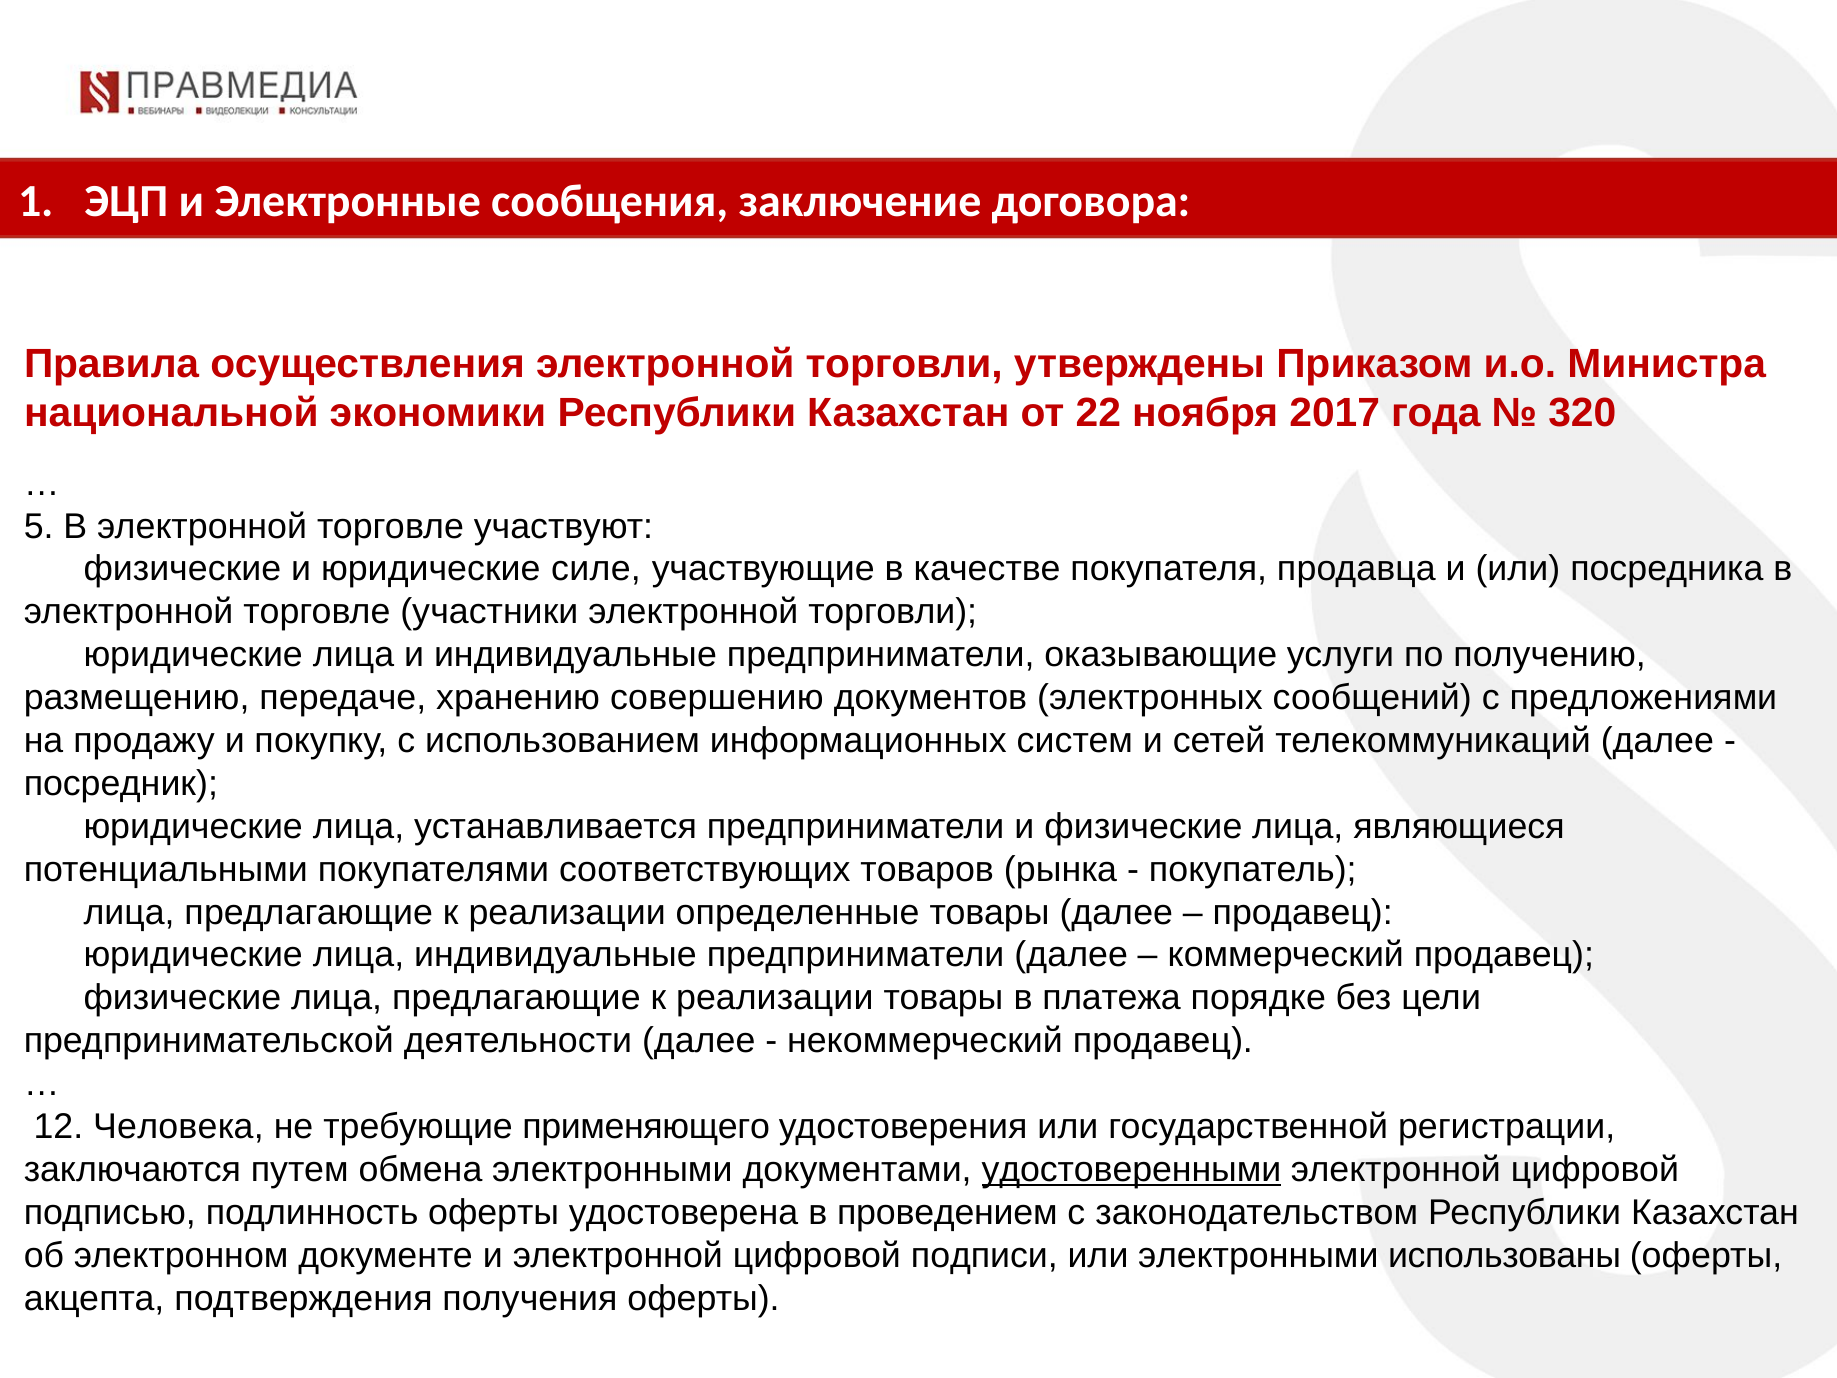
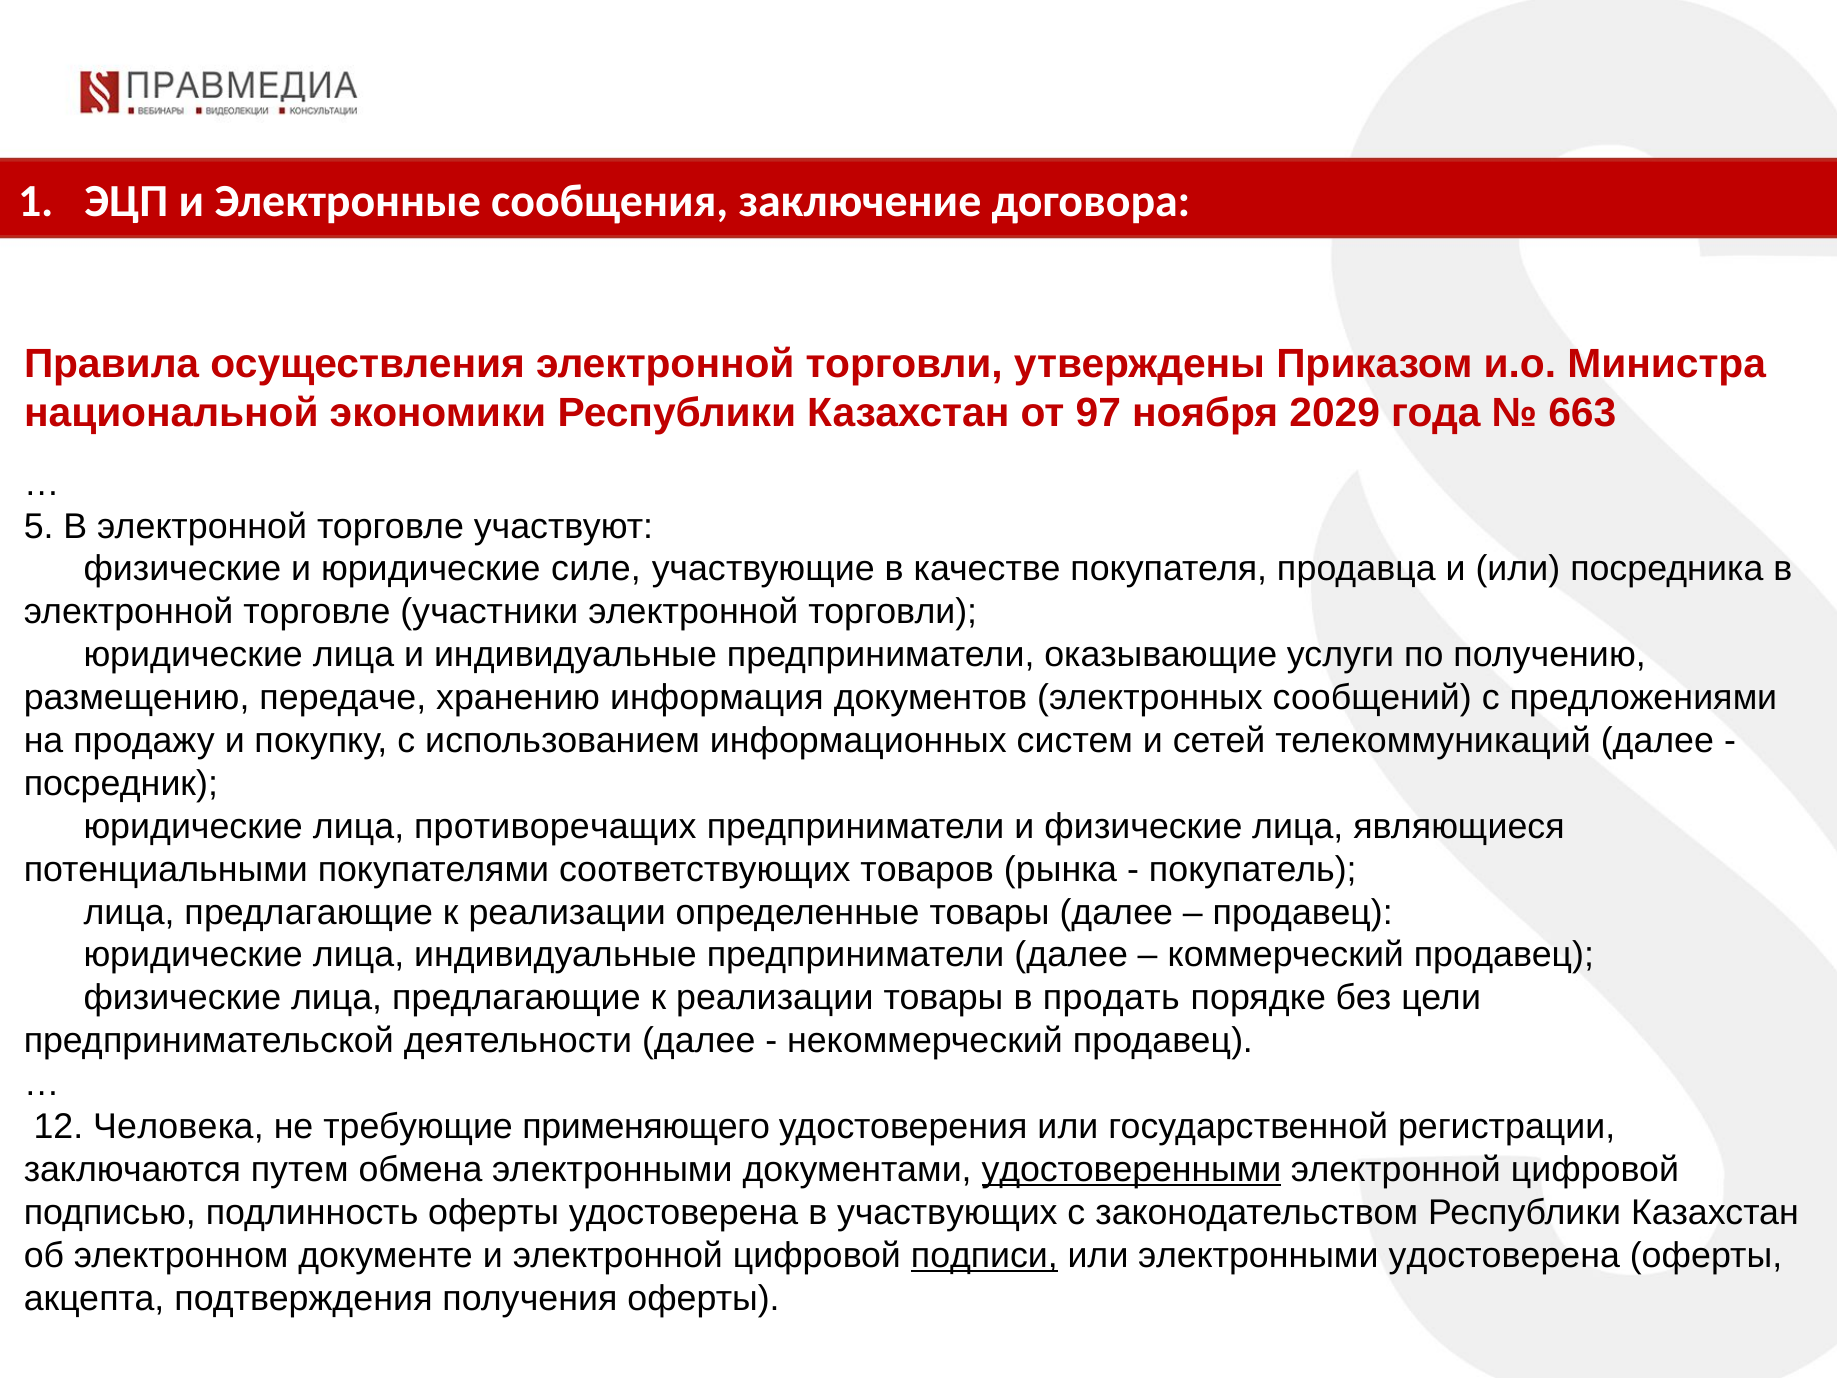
22: 22 -> 97 (1098, 413)
2017: 2017 -> 2029 (1335, 413)
320: 320 -> 663 (1582, 413)
совершению: совершению -> информация (717, 698)
устанавливается: устанавливается -> противоречащих (555, 826)
платежа: платежа -> продать (1111, 998)
проведением: проведением -> участвующих (947, 1212)
подписи underline: none -> present (984, 1255)
электронными использованы: использованы -> удостоверена (1504, 1255)
